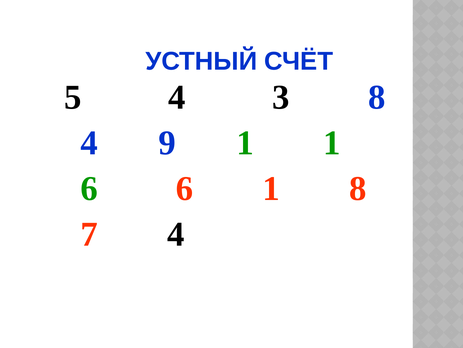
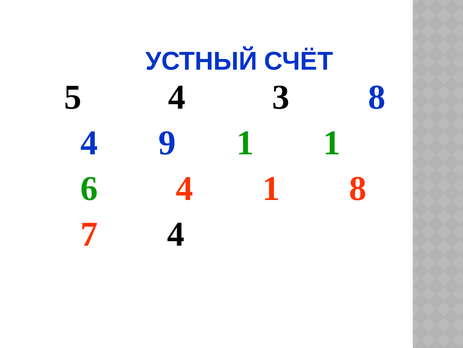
6 6: 6 -> 4 (185, 188)
